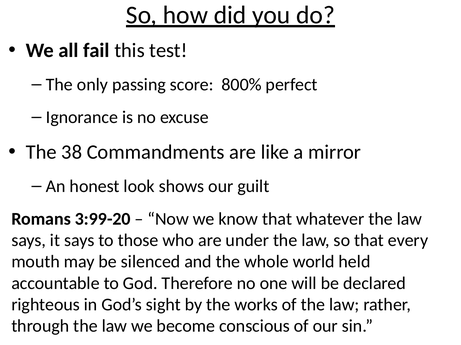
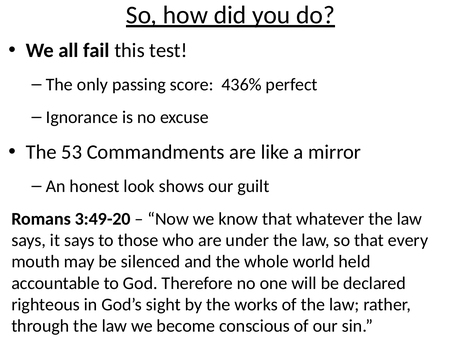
800%: 800% -> 436% (242, 85)
38: 38 -> 53 (72, 153)
3:99-20: 3:99-20 -> 3:49-20 (103, 219)
